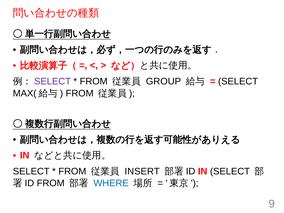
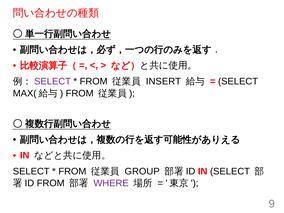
GROUP: GROUP -> INSERT (163, 81)
INSERT: INSERT -> GROUP (142, 171)
WHERE colour: blue -> purple (111, 183)
